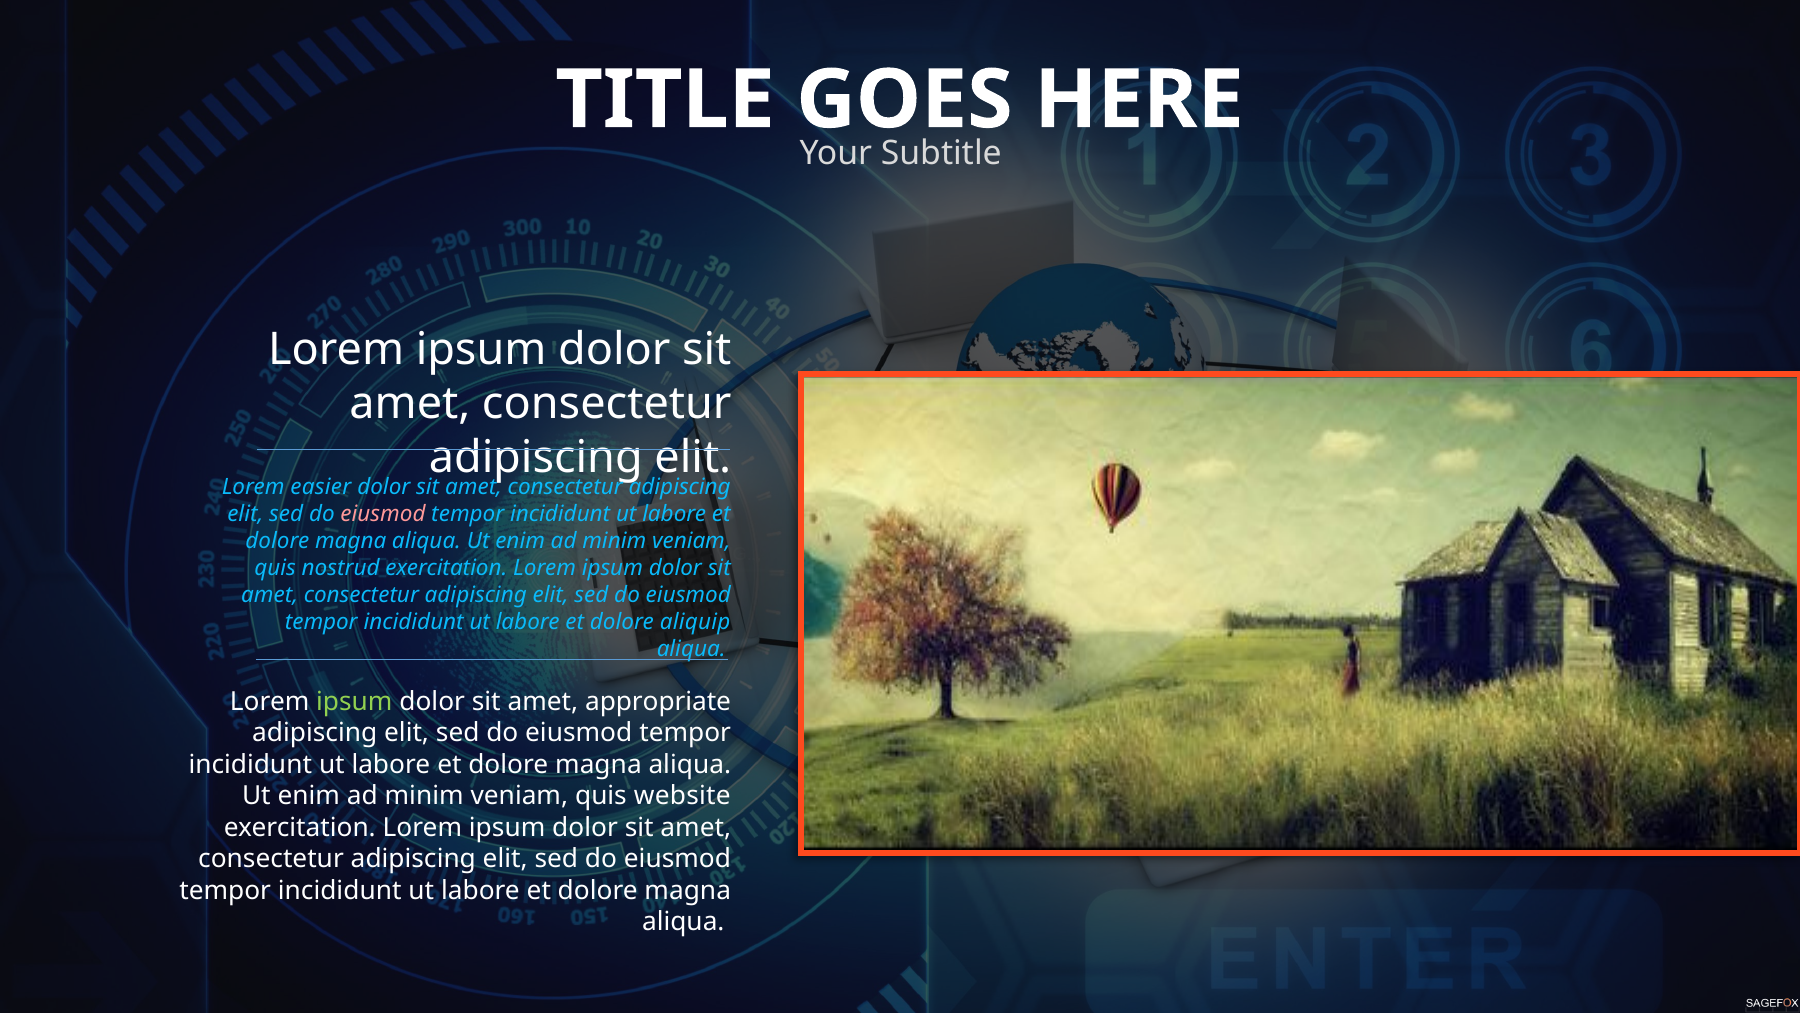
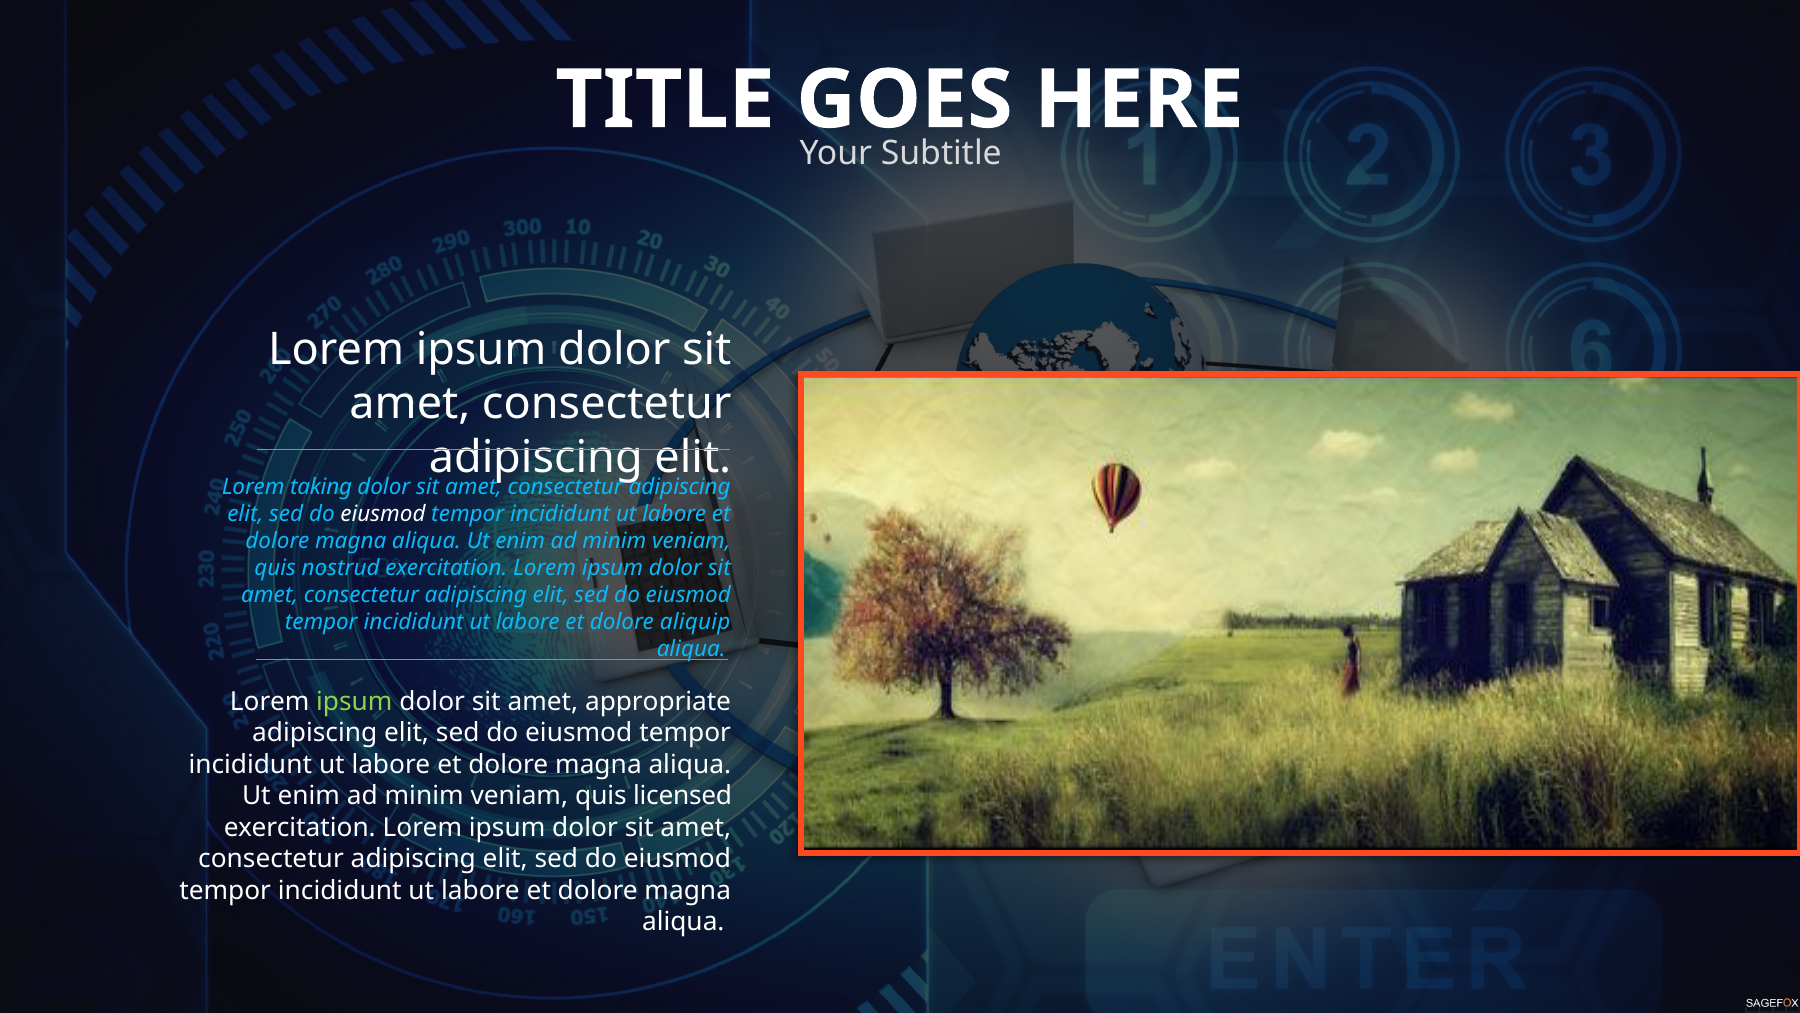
easier: easier -> taking (321, 487)
eiusmod colour: pink -> white (383, 514)
website: website -> licensed (683, 796)
